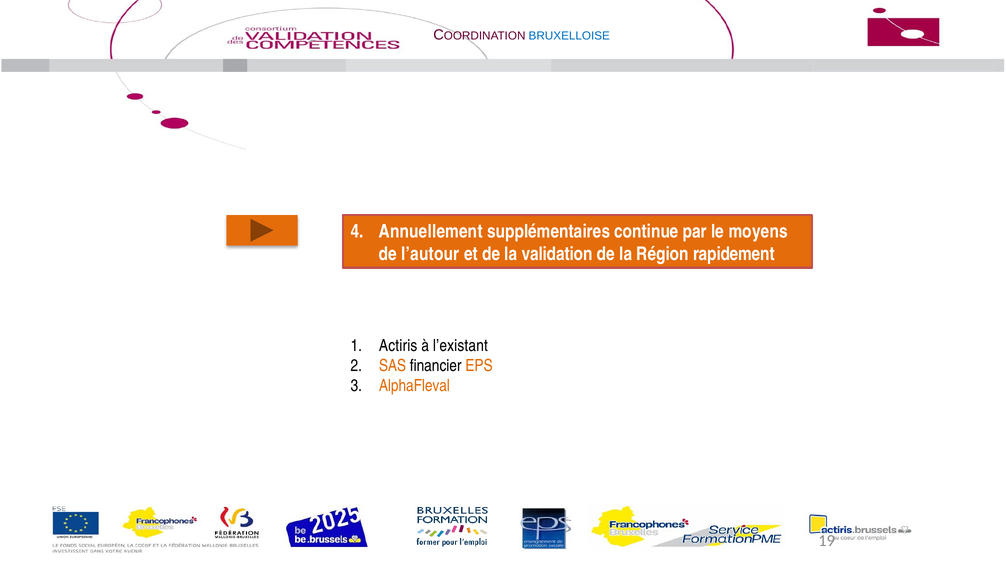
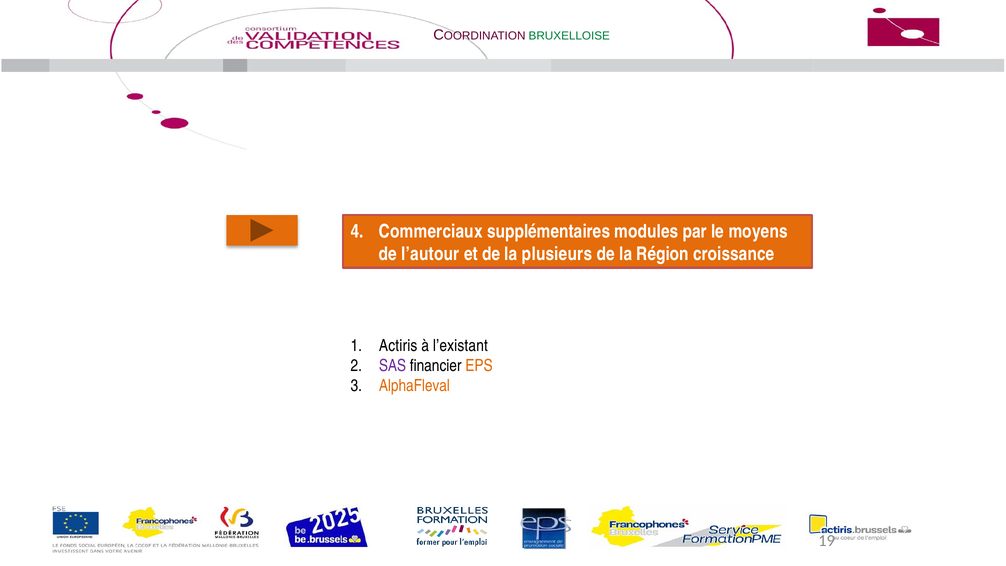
BRUXELLOISE colour: blue -> green (569, 36)
Annuellement: Annuellement -> Commerciaux (431, 231)
continue: continue -> modules (646, 231)
validation: validation -> plusieurs (557, 254)
rapidement: rapidement -> croissance (734, 254)
SAS colour: orange -> purple (392, 366)
